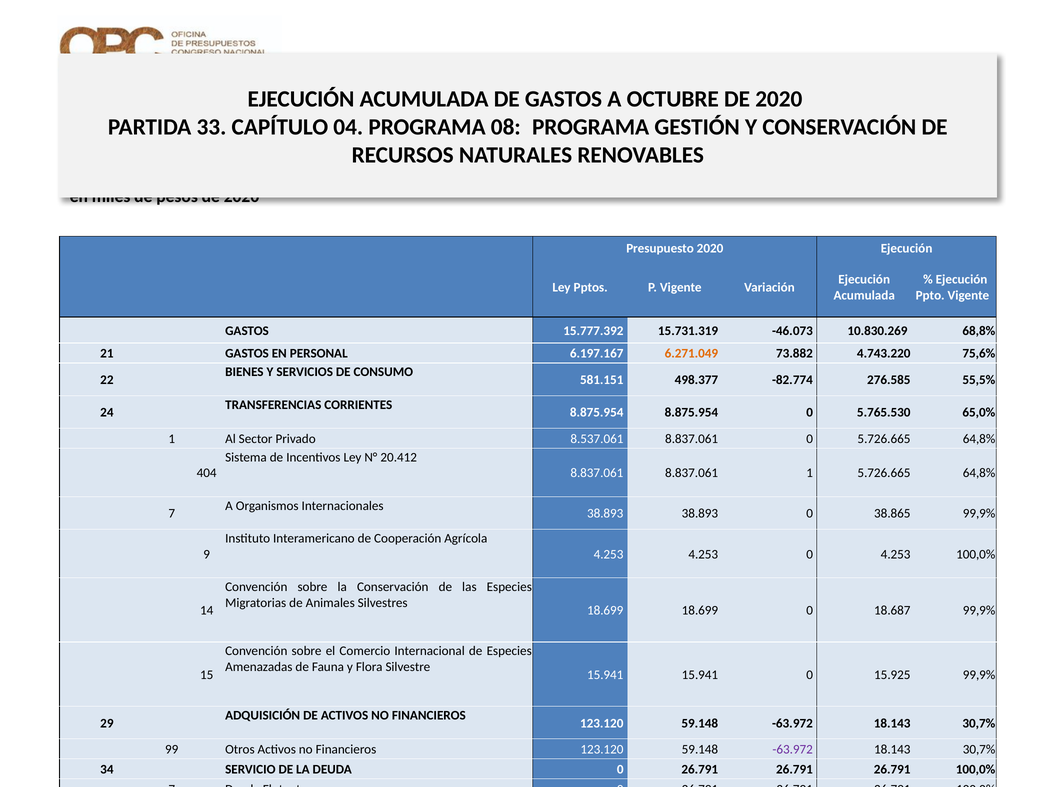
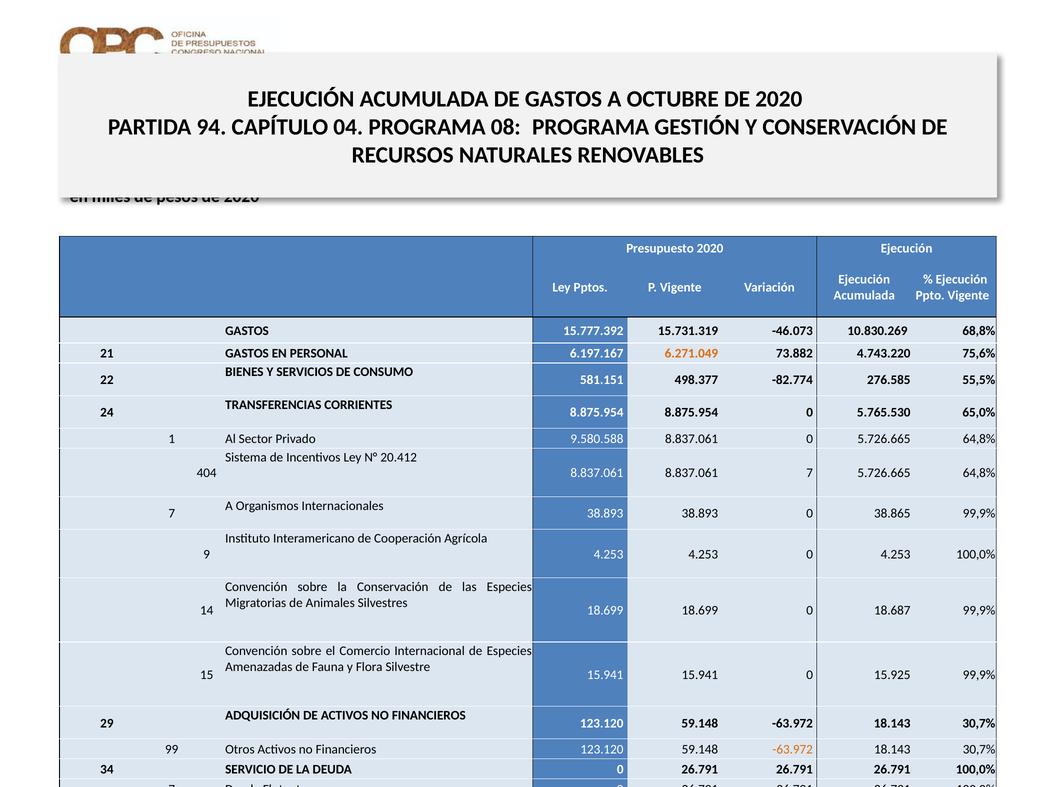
33: 33 -> 94 (211, 127)
8.537.061: 8.537.061 -> 9.580.588 (597, 439)
8.837.061 1: 1 -> 7 (810, 473)
-63.972 colour: purple -> orange (793, 749)
